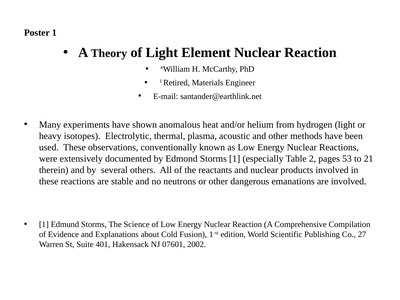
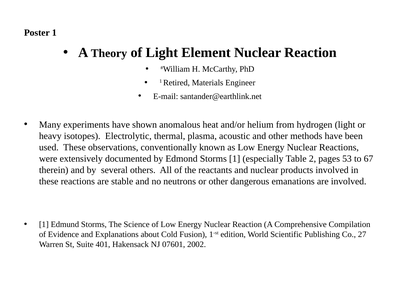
21: 21 -> 67 (369, 159)
